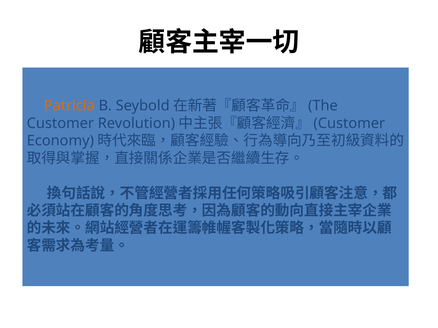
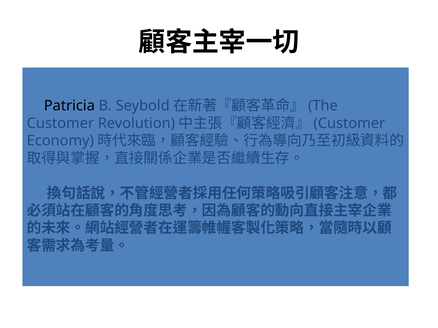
Patricia colour: orange -> black (69, 106)
